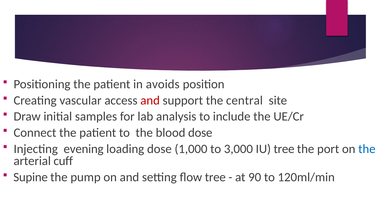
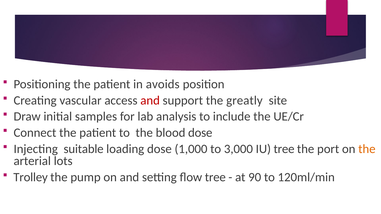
central: central -> greatly (244, 101)
evening: evening -> suitable (84, 149)
the colour: blue -> orange (367, 149)
cuff: cuff -> lots (63, 161)
Supine: Supine -> Trolley (31, 177)
